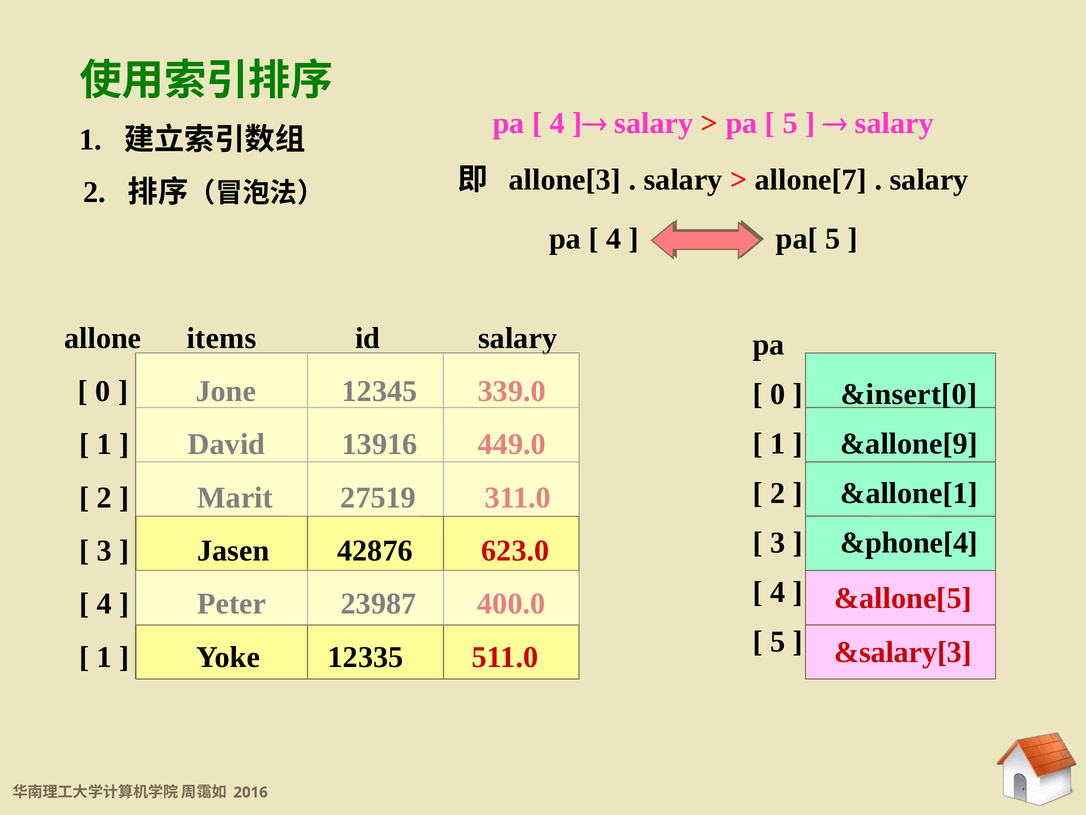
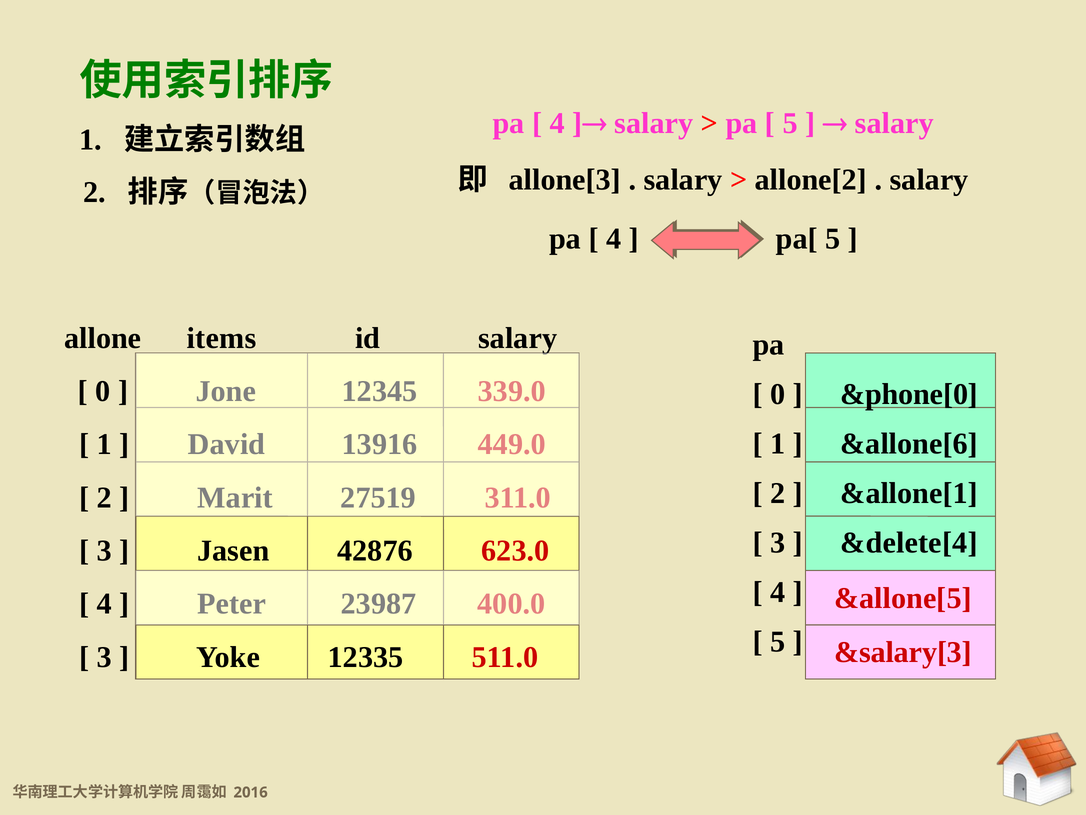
allone[7: allone[7 -> allone[2 (811, 180)
&insert[0: &insert[0 -> &phone[0 (909, 394)
&allone[9: &allone[9 -> &allone[6 (909, 443)
&phone[4: &phone[4 -> &delete[4 (909, 542)
1: 1 -> 3 (104, 657)
